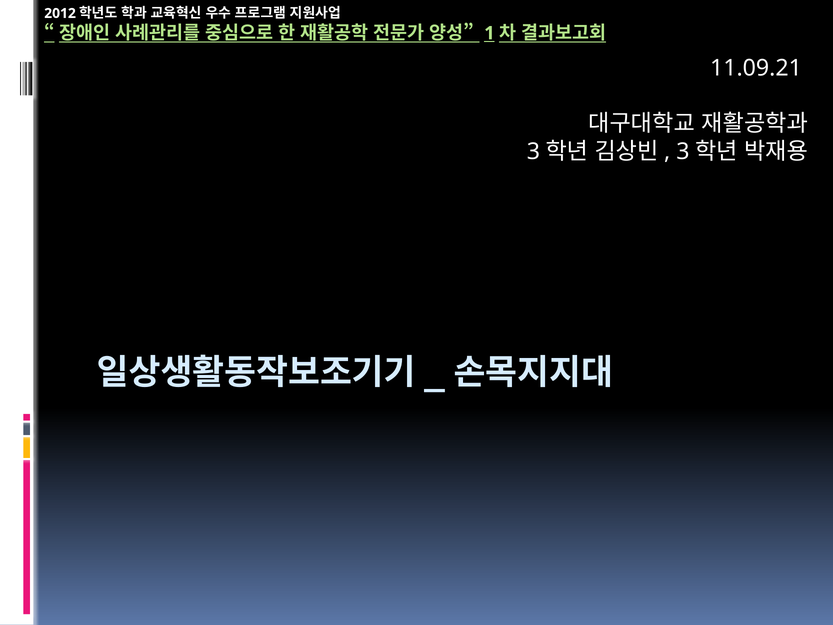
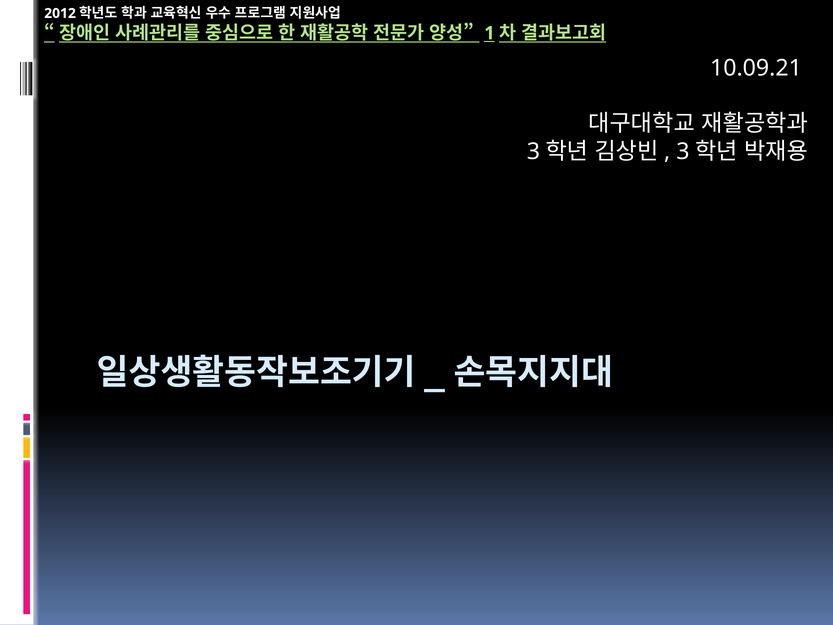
11.09.21: 11.09.21 -> 10.09.21 (756, 68)
